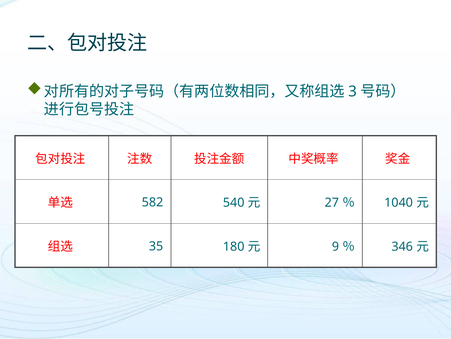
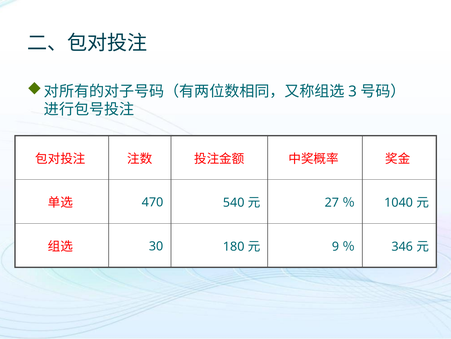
582: 582 -> 470 (153, 202)
35: 35 -> 30 (156, 246)
